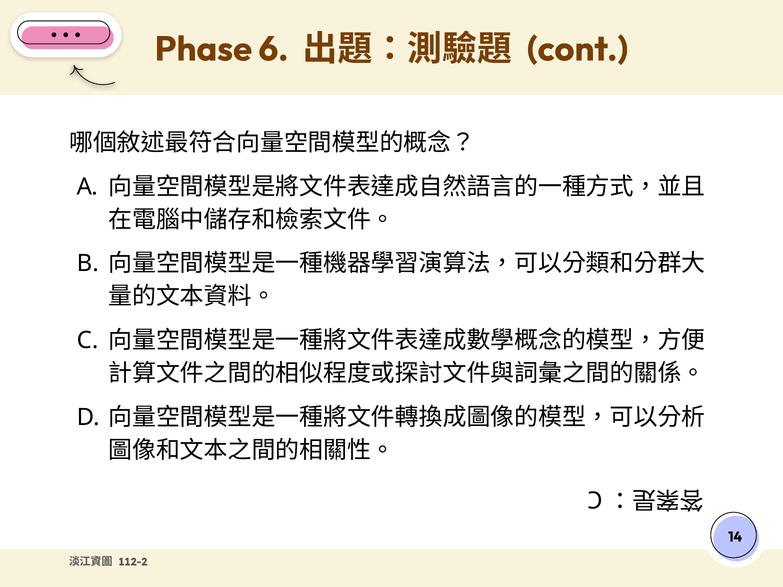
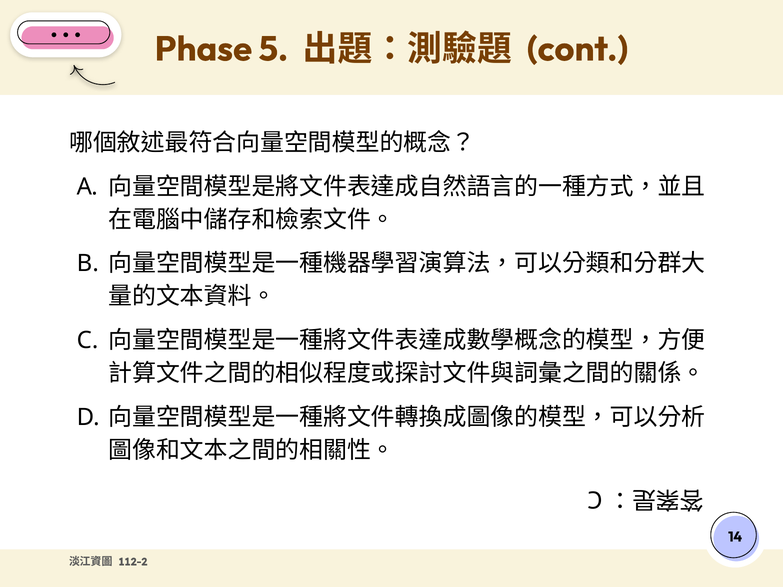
6: 6 -> 5 (273, 49)
